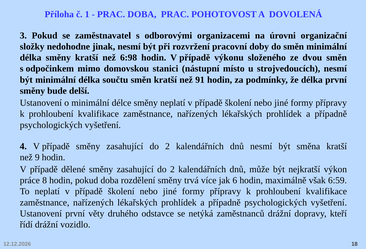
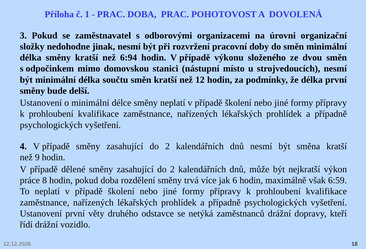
6:98: 6:98 -> 6:94 (129, 58)
91: 91 -> 12 (200, 80)
